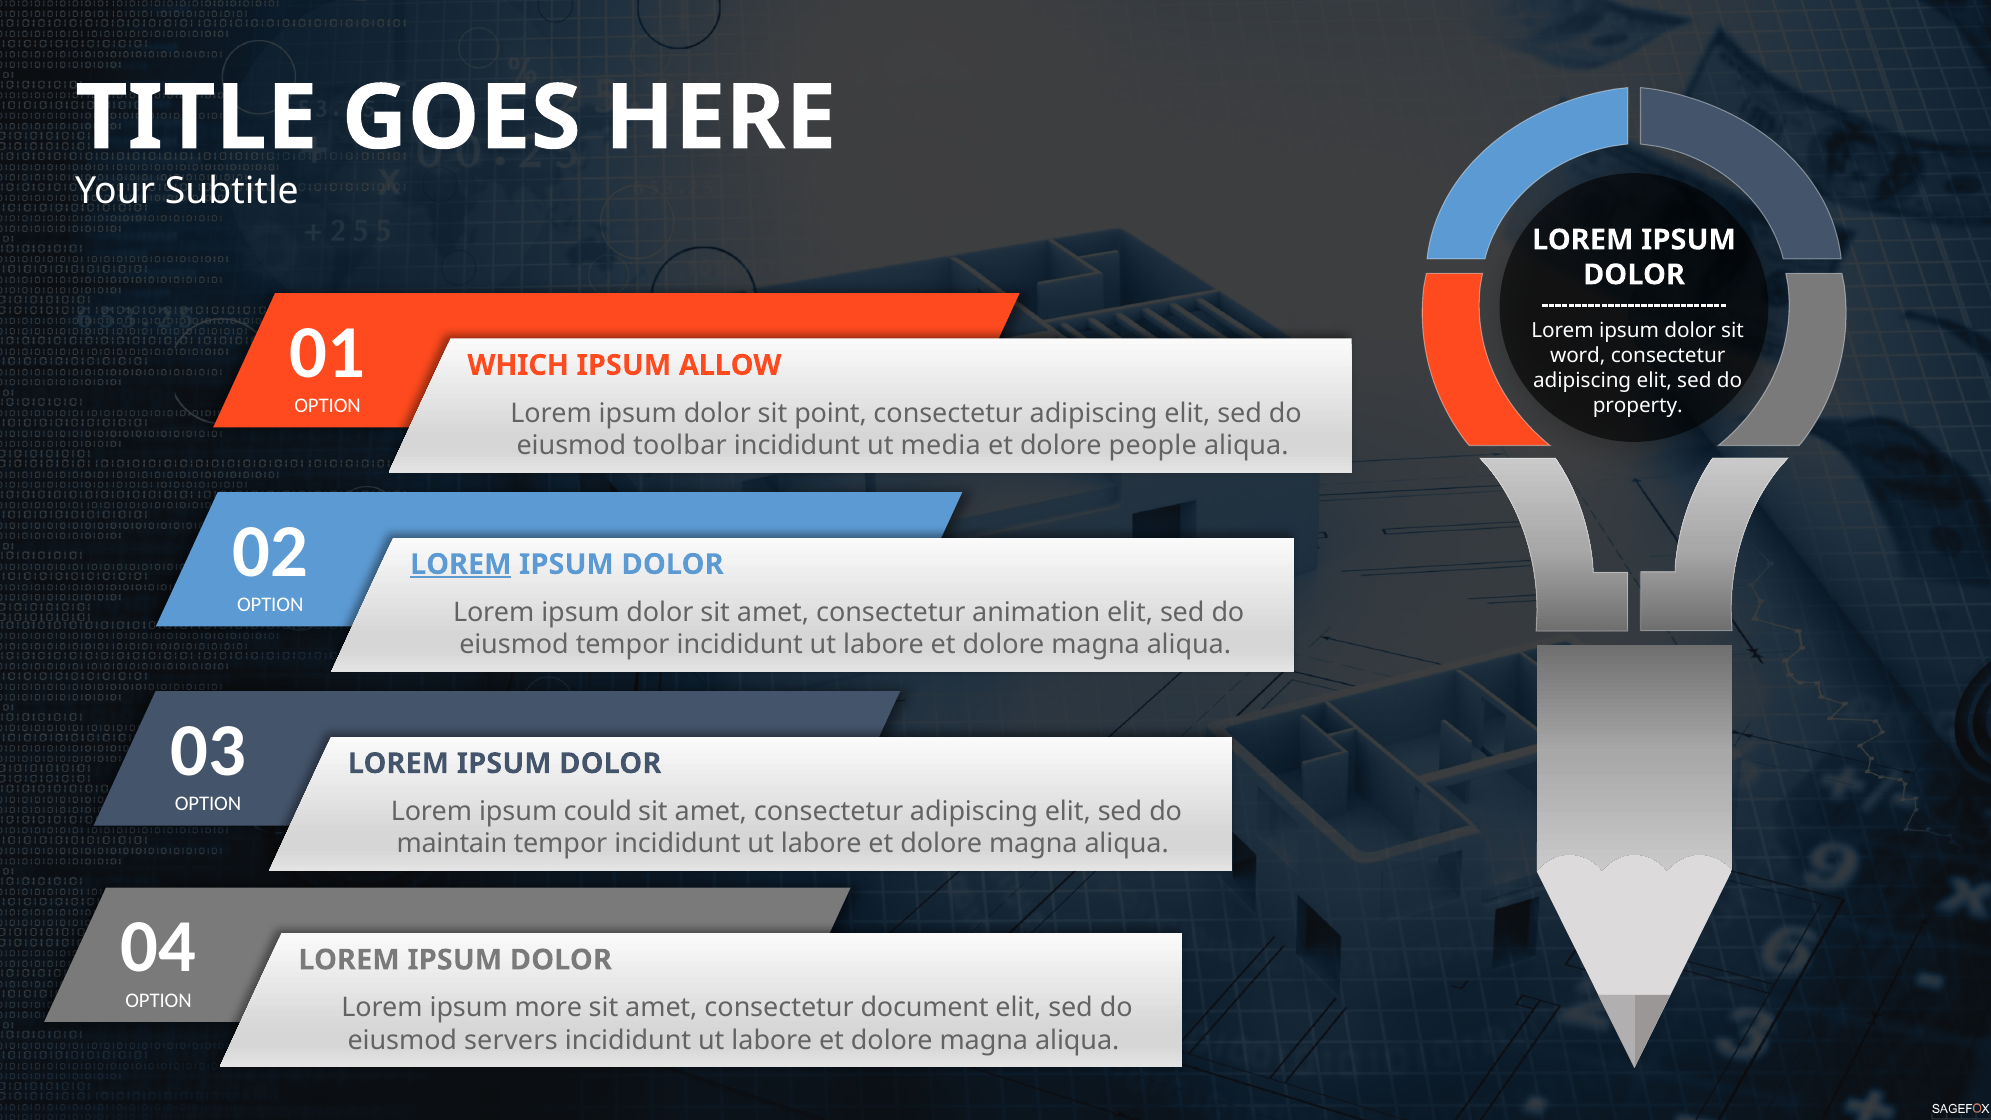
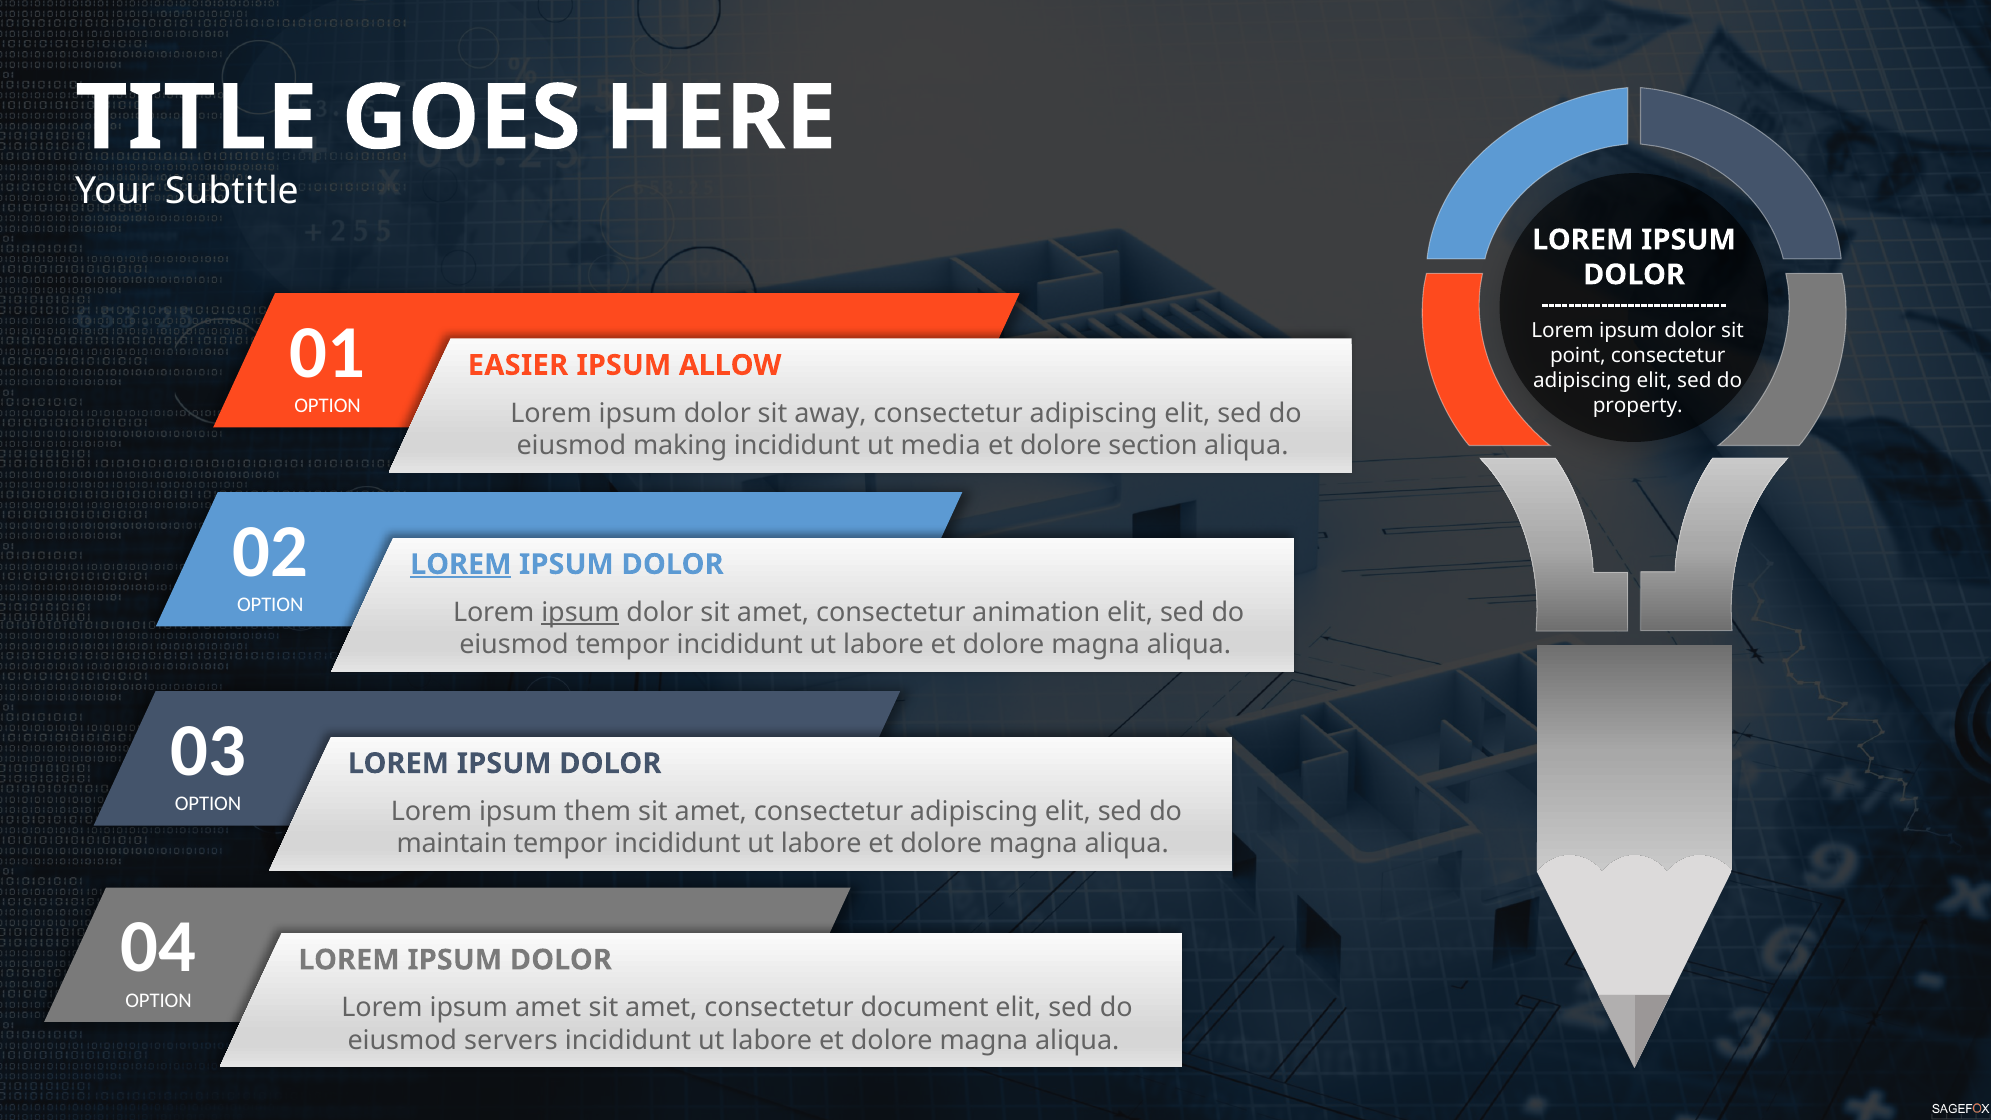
word: word -> point (1578, 355)
WHICH: WHICH -> EASIER (518, 365)
point: point -> away (830, 413)
toolbar: toolbar -> making (680, 446)
people: people -> section (1153, 446)
ipsum underline: none -> present (580, 612)
could: could -> them (598, 811)
ipsum more: more -> amet (548, 1008)
